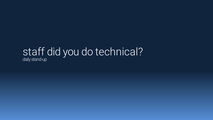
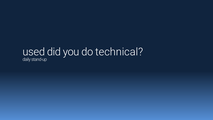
staff: staff -> used (34, 52)
